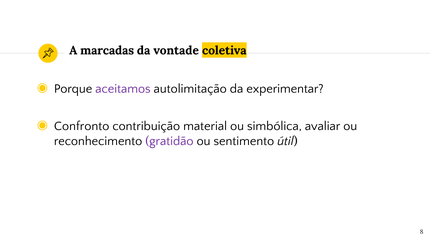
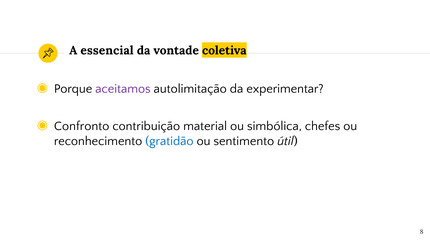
marcadas: marcadas -> essencial (107, 50)
avaliar: avaliar -> chefes (323, 126)
gratidão colour: purple -> blue (169, 141)
